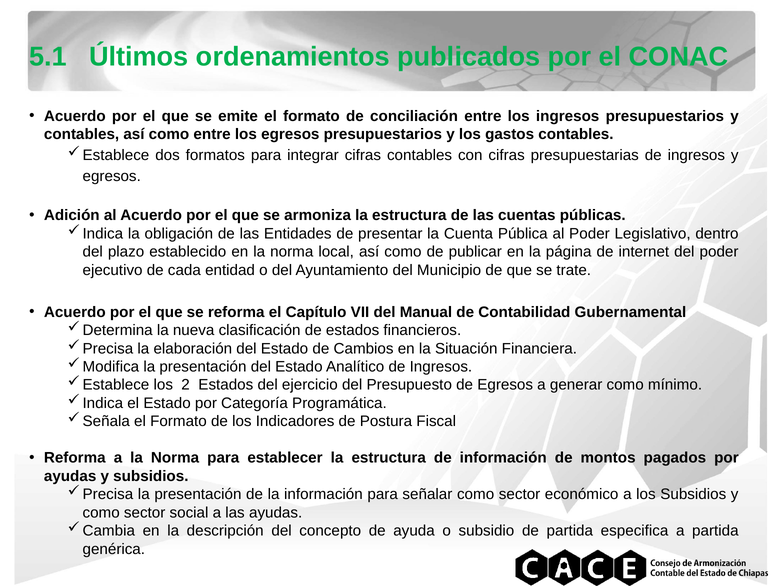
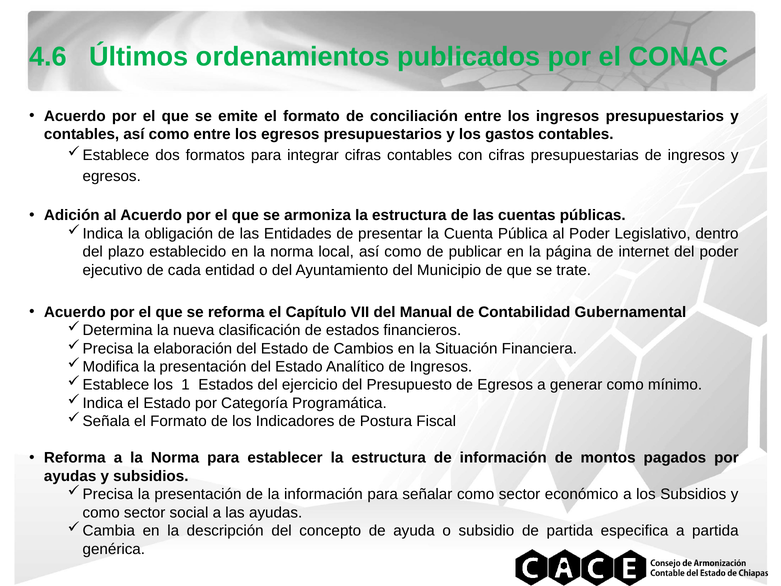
5.1: 5.1 -> 4.6 (48, 57)
2: 2 -> 1 (186, 385)
